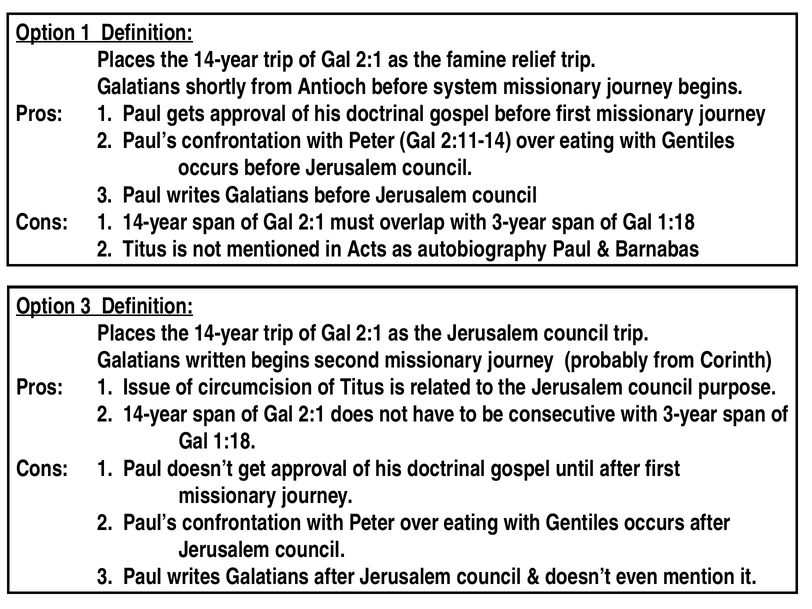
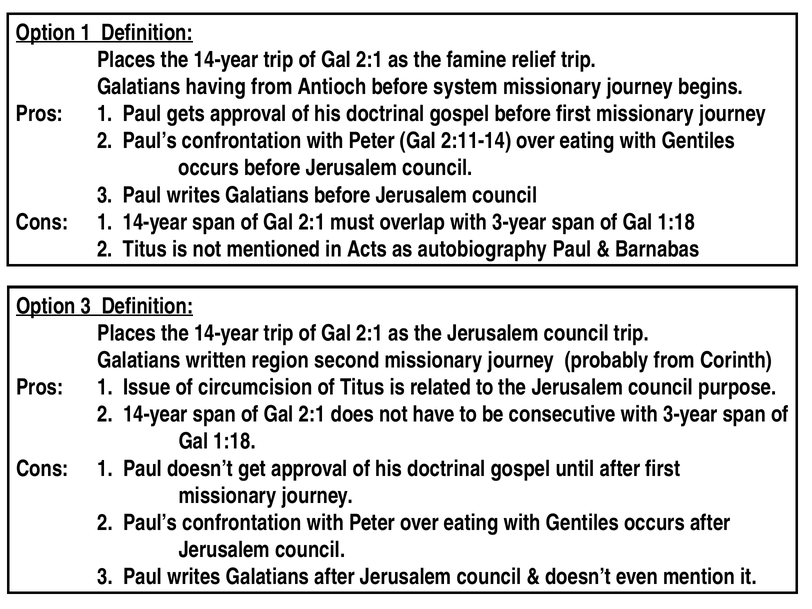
shortly: shortly -> having (216, 87)
written begins: begins -> region (280, 360)
